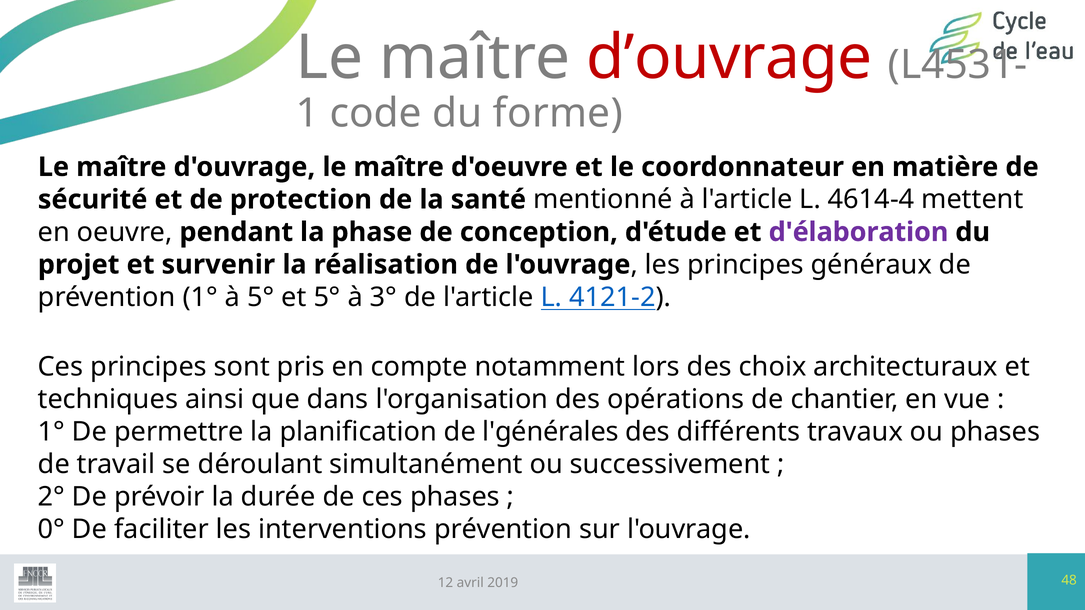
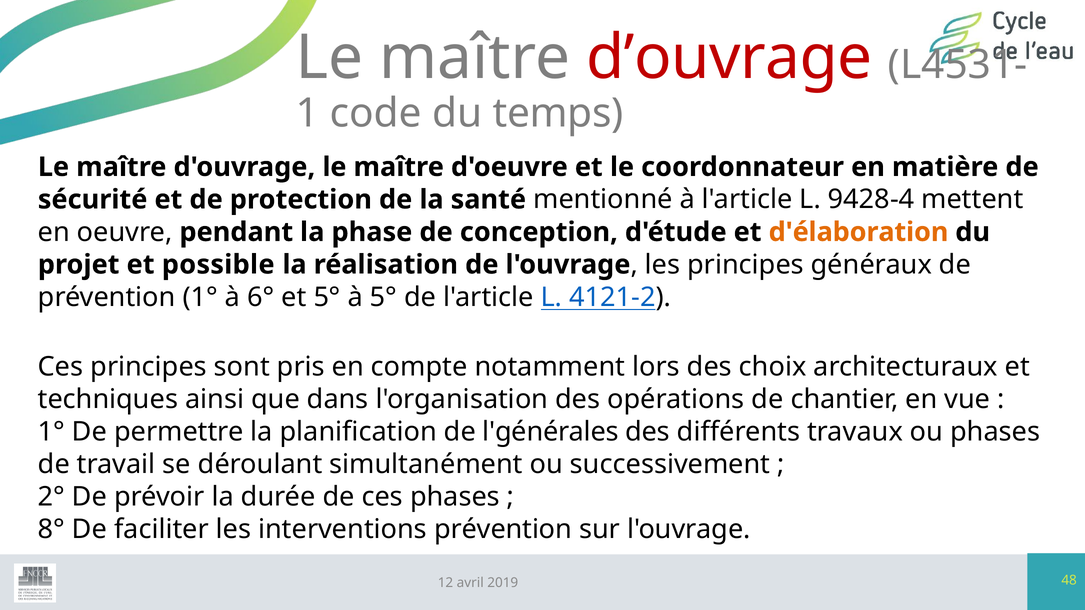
forme: forme -> temps (558, 113)
4614-4: 4614-4 -> 9428-4 (871, 200)
d'élaboration colour: purple -> orange (858, 232)
survenir: survenir -> possible (218, 265)
à 5°: 5° -> 6° (261, 297)
à 3°: 3° -> 5° (384, 297)
0°: 0° -> 8° (51, 530)
